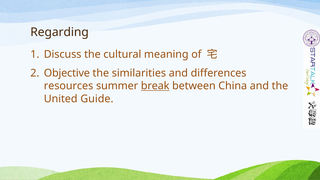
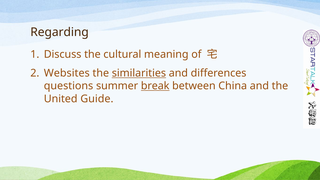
Objective: Objective -> Websites (67, 73)
similarities underline: none -> present (139, 73)
resources: resources -> questions (69, 86)
